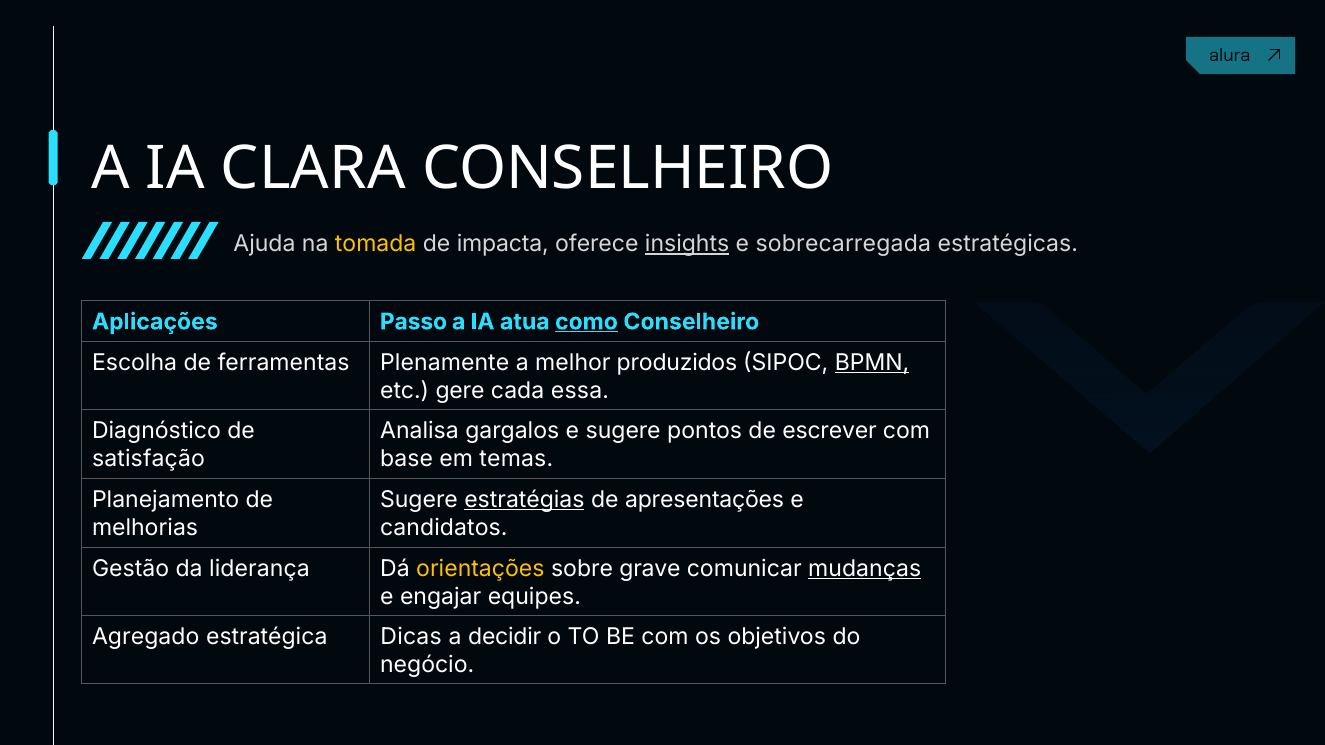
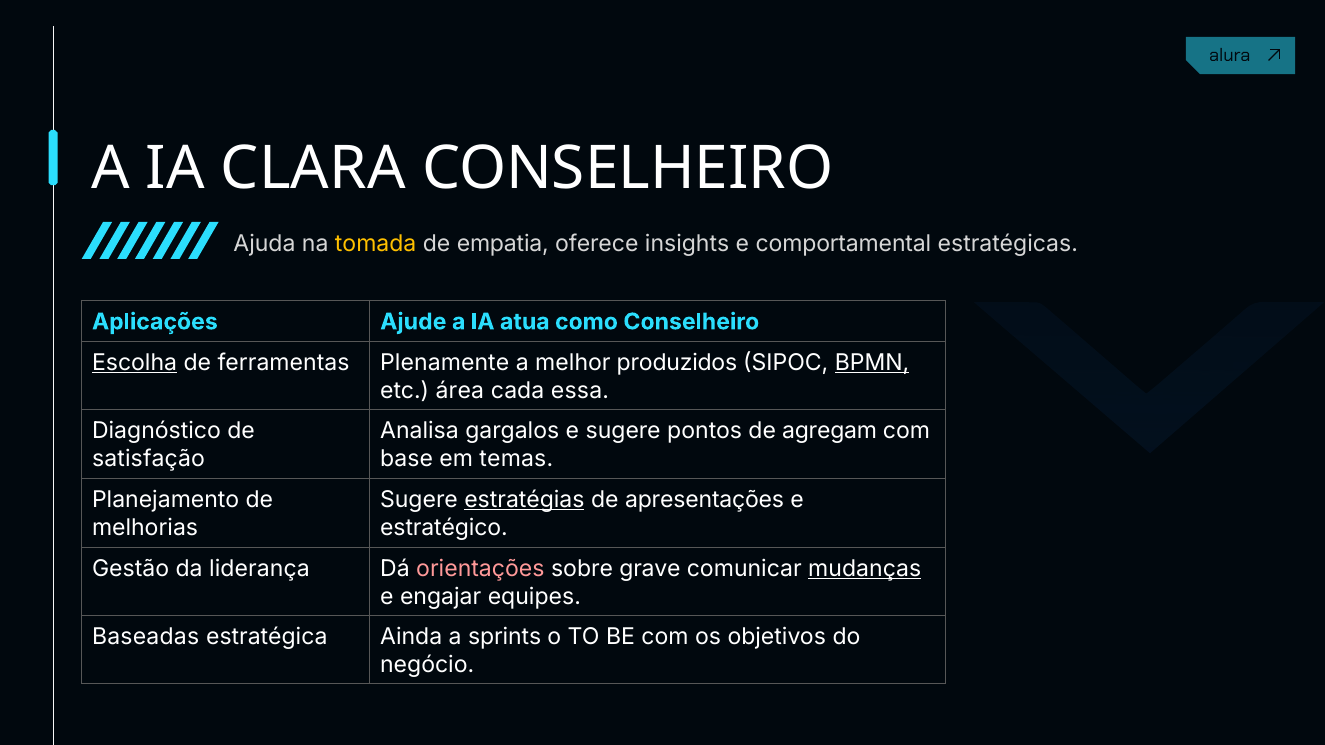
impacta: impacta -> empatia (503, 244)
insights underline: present -> none (687, 244)
sobrecarregada: sobrecarregada -> comportamental (843, 244)
Passo: Passo -> Ajude (413, 322)
como underline: present -> none (586, 322)
Escolha underline: none -> present (135, 363)
gere: gere -> área (460, 391)
escrever: escrever -> agregam (830, 431)
candidatos: candidatos -> estratégico (444, 528)
orientações colour: yellow -> pink (480, 569)
Agregado: Agregado -> Baseadas (146, 637)
Dicas: Dicas -> Ainda (411, 637)
decidir: decidir -> sprints (505, 637)
